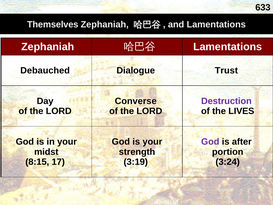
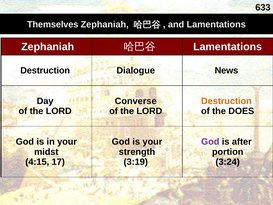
Debauched: Debauched -> Destruction (45, 70)
Trust: Trust -> News (226, 70)
Destruction colour: purple -> orange (226, 101)
LIVES: LIVES -> DOES (241, 111)
8:15: 8:15 -> 4:15 (37, 162)
